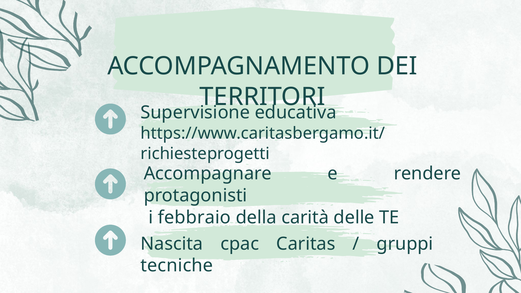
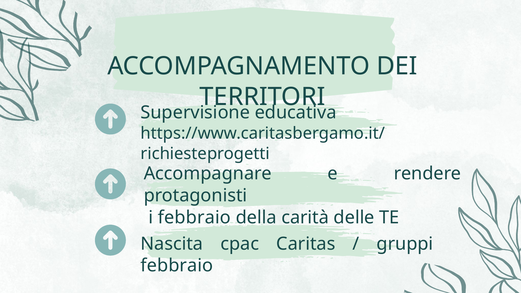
tecniche: tecniche -> febbraio (177, 266)
